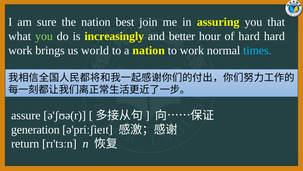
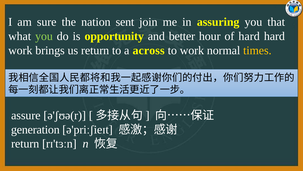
best: best -> sent (125, 22)
increasingly: increasingly -> opportunity (114, 36)
us world: world -> return (95, 50)
a nation: nation -> across (149, 50)
times colour: light blue -> yellow (257, 50)
